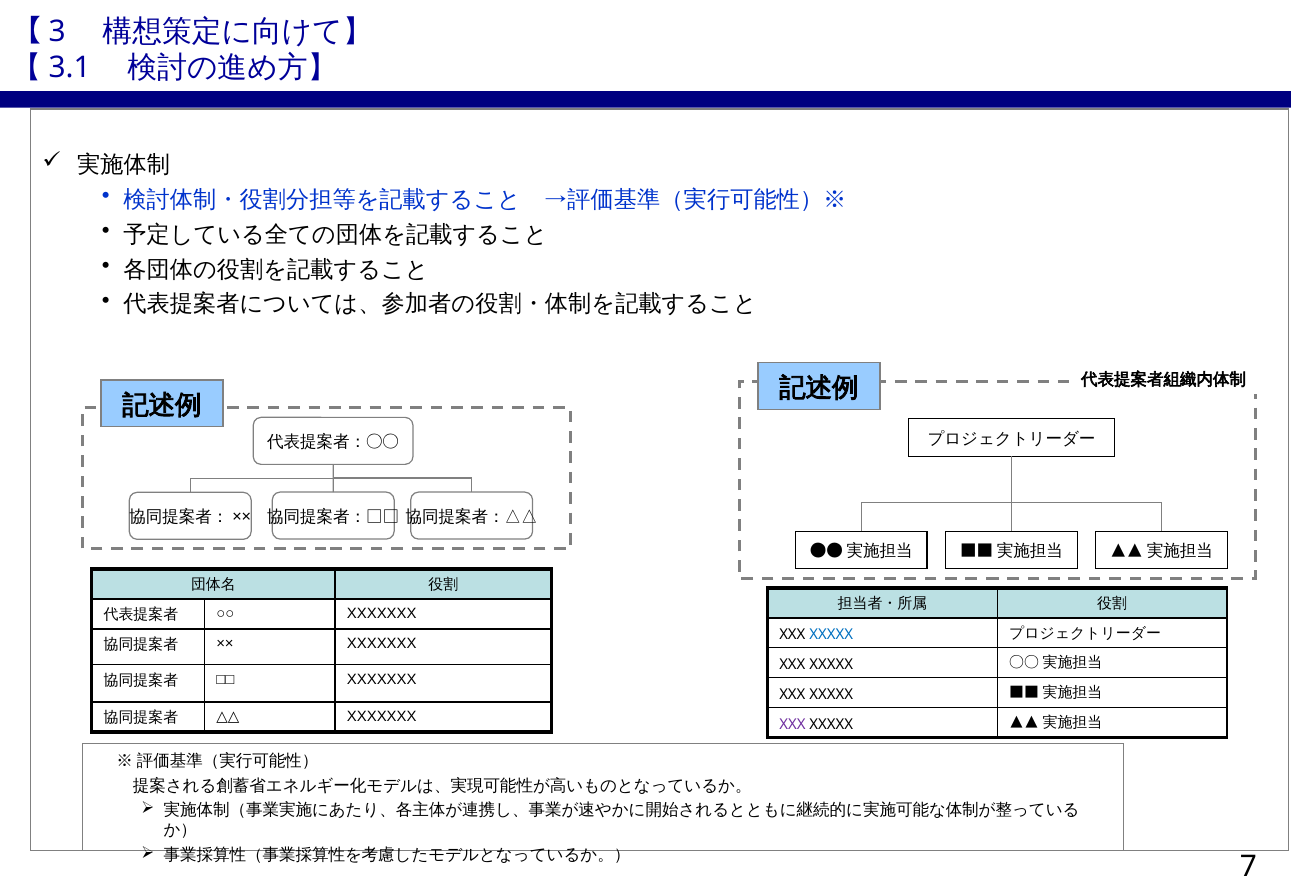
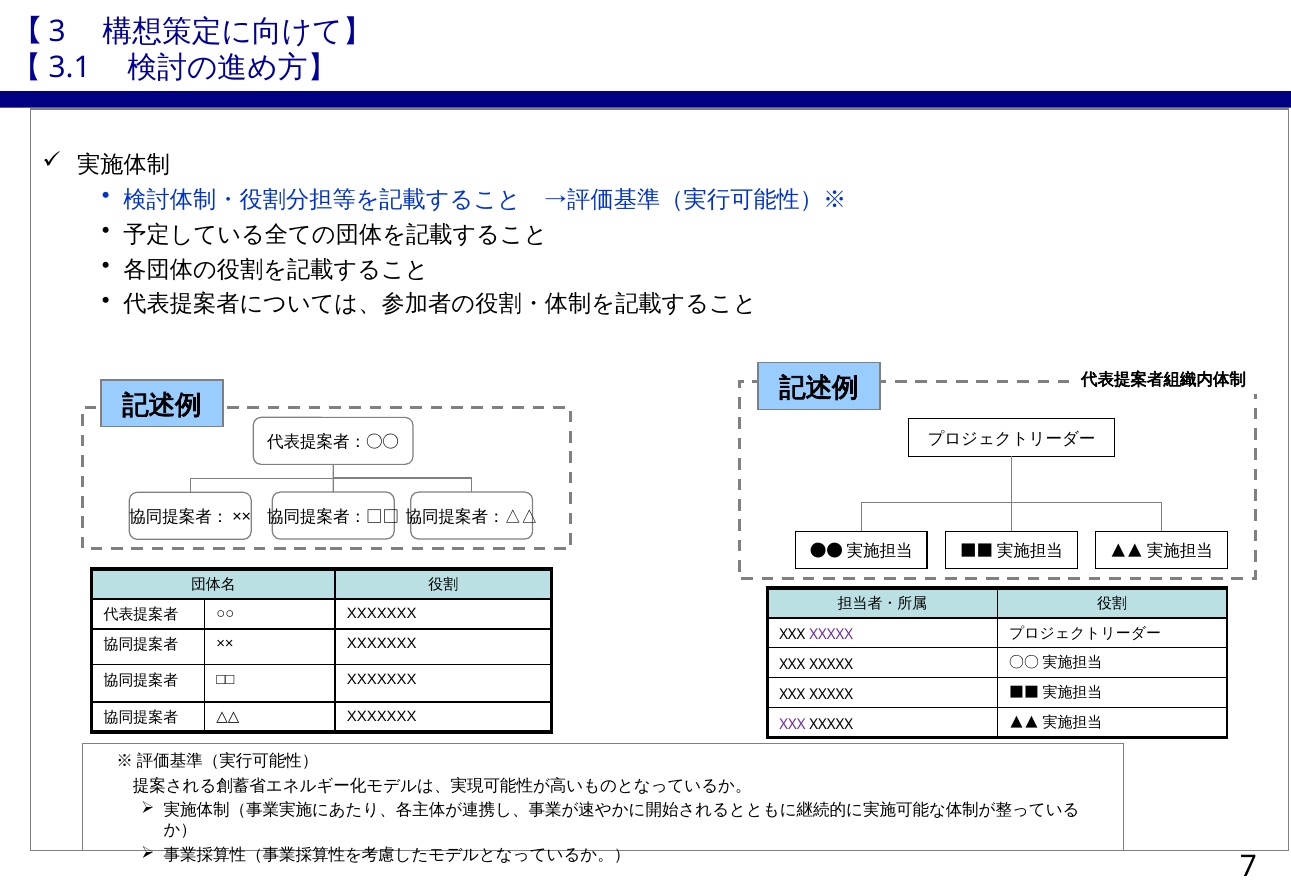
XXXXX colour: blue -> purple (831, 635)
